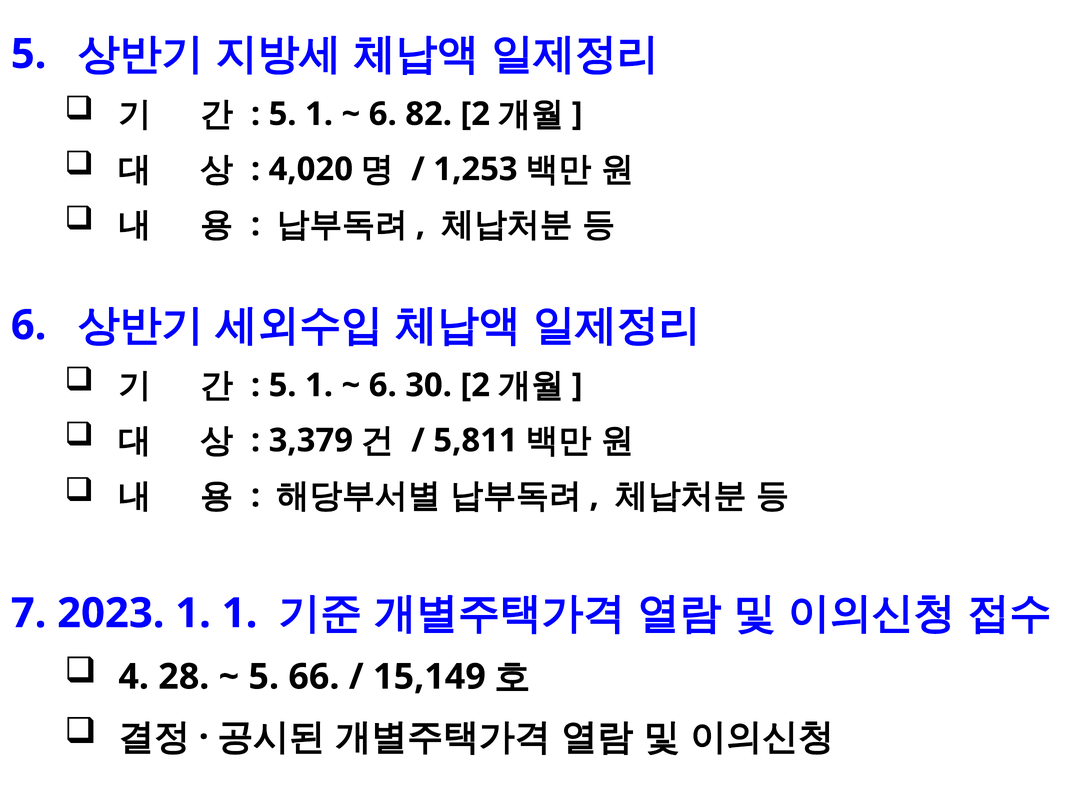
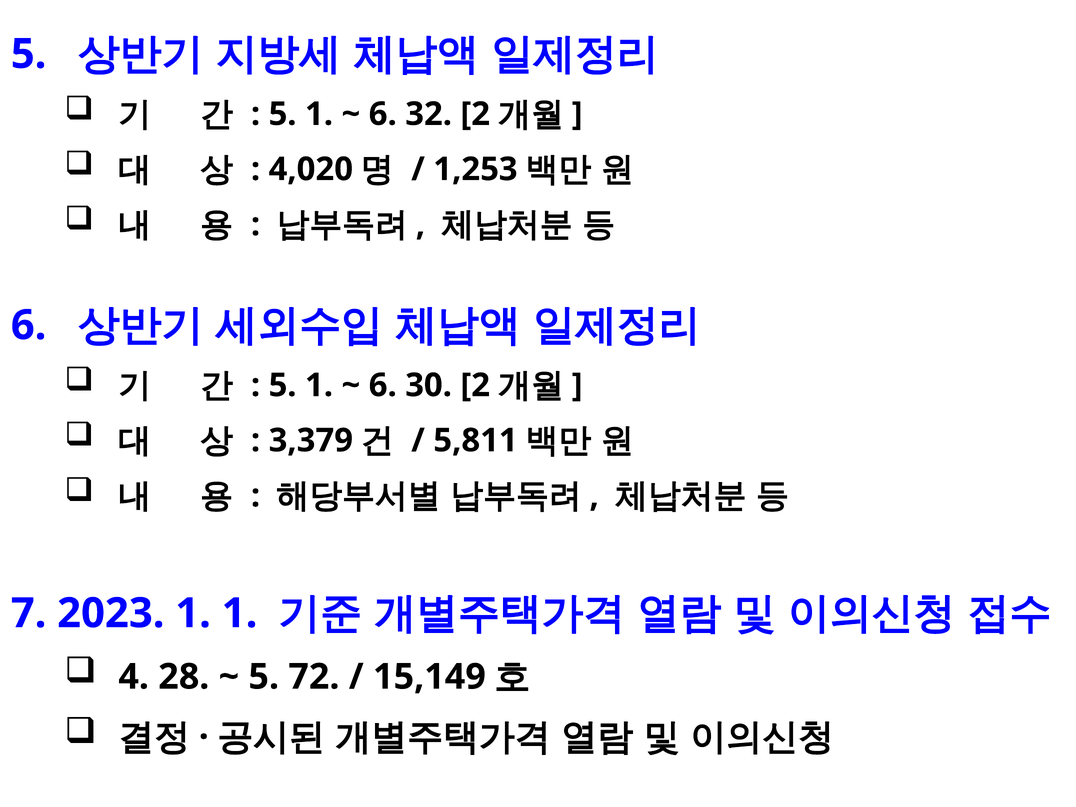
82: 82 -> 32 (429, 114)
66: 66 -> 72 (314, 677)
